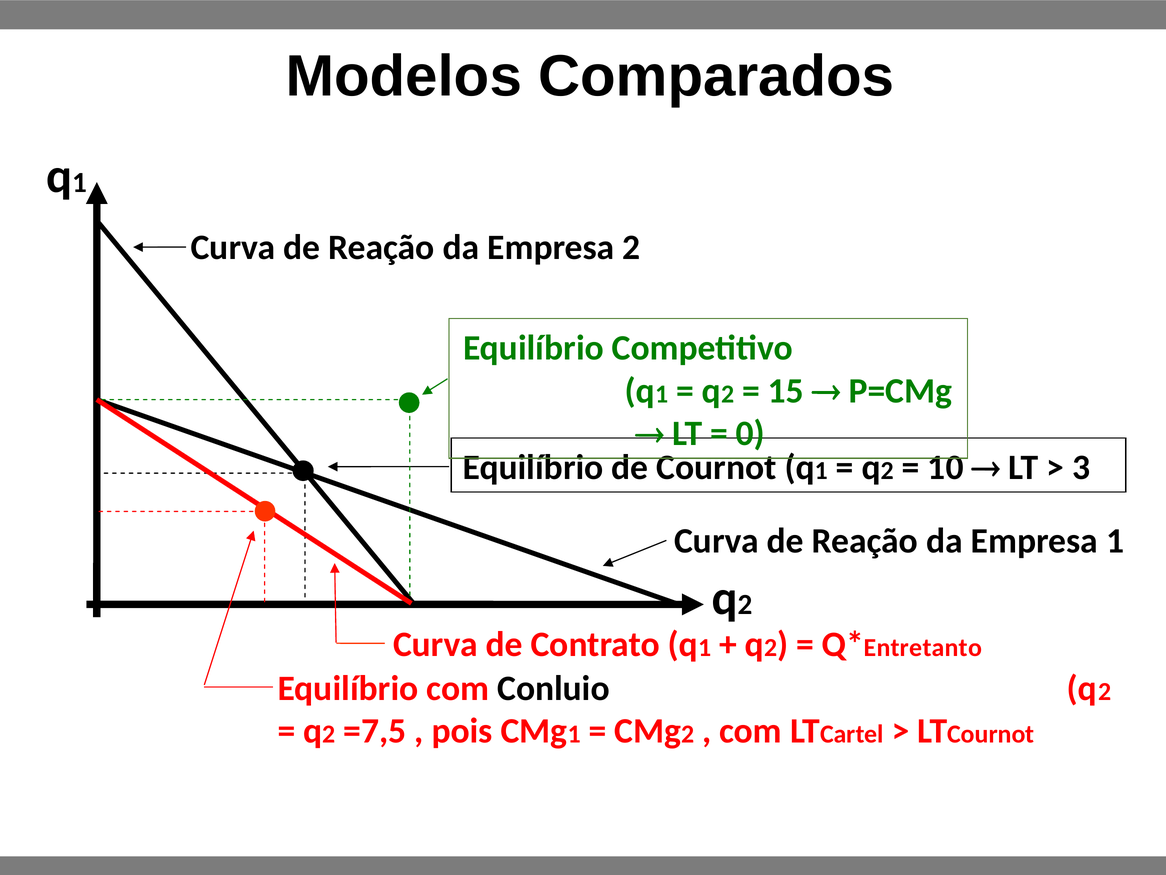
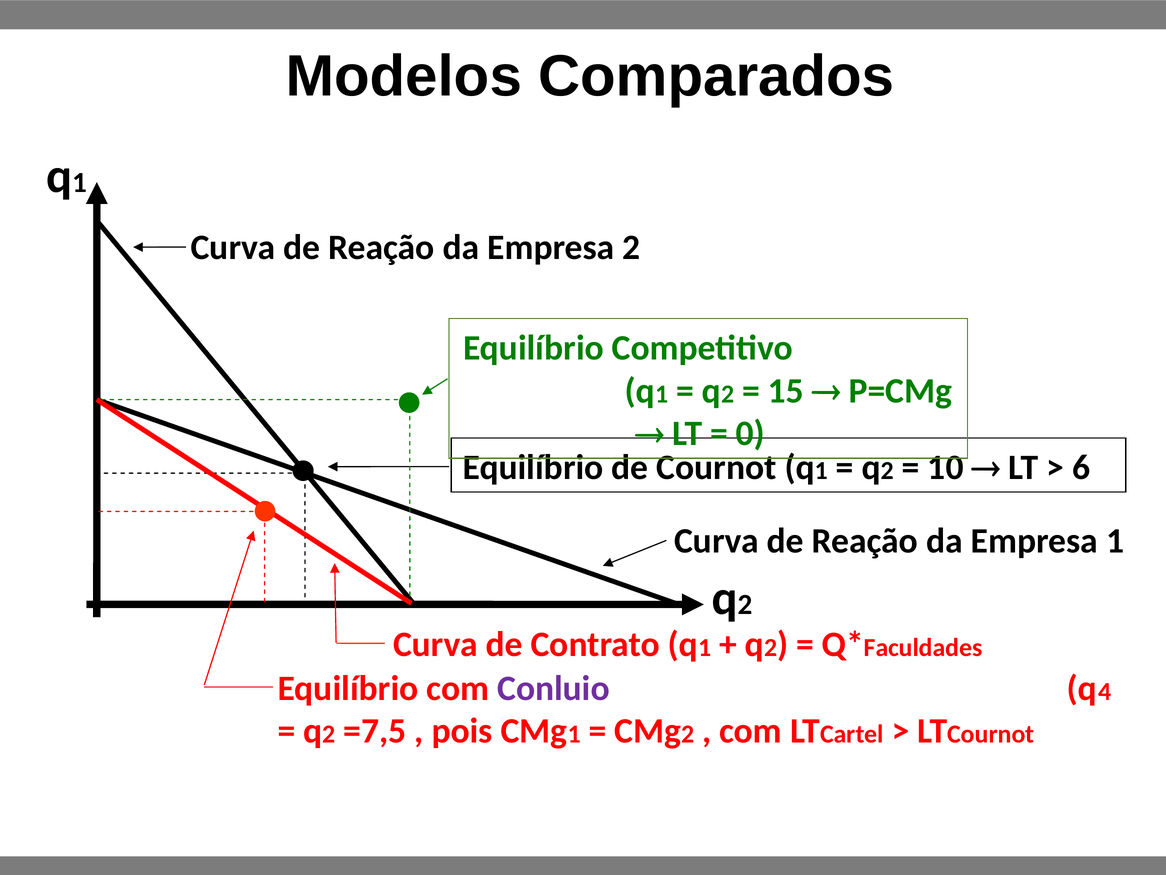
3: 3 -> 6 (1081, 467)
Entretanto: Entretanto -> Faculdades (923, 647)
Conluio colour: black -> purple (553, 688)
2: 2 -> 4 (1105, 691)
